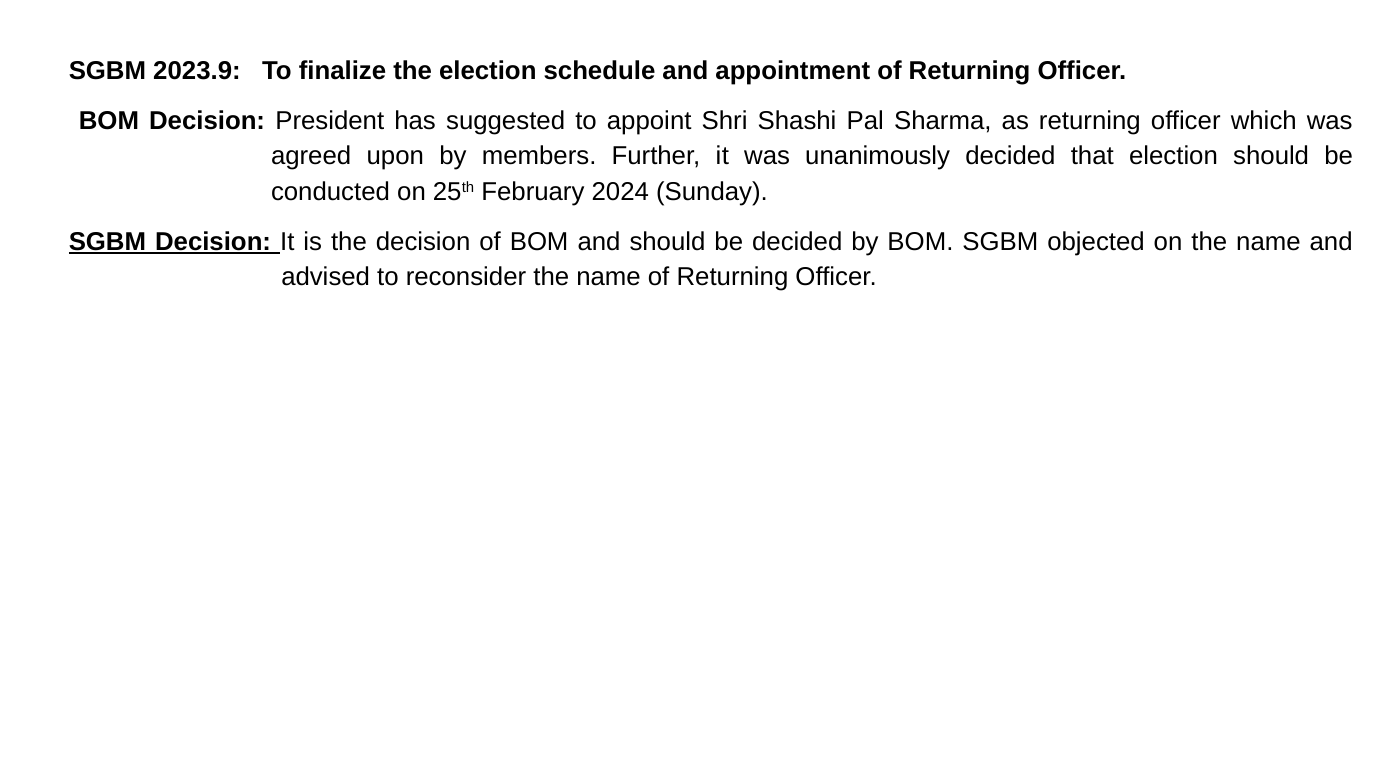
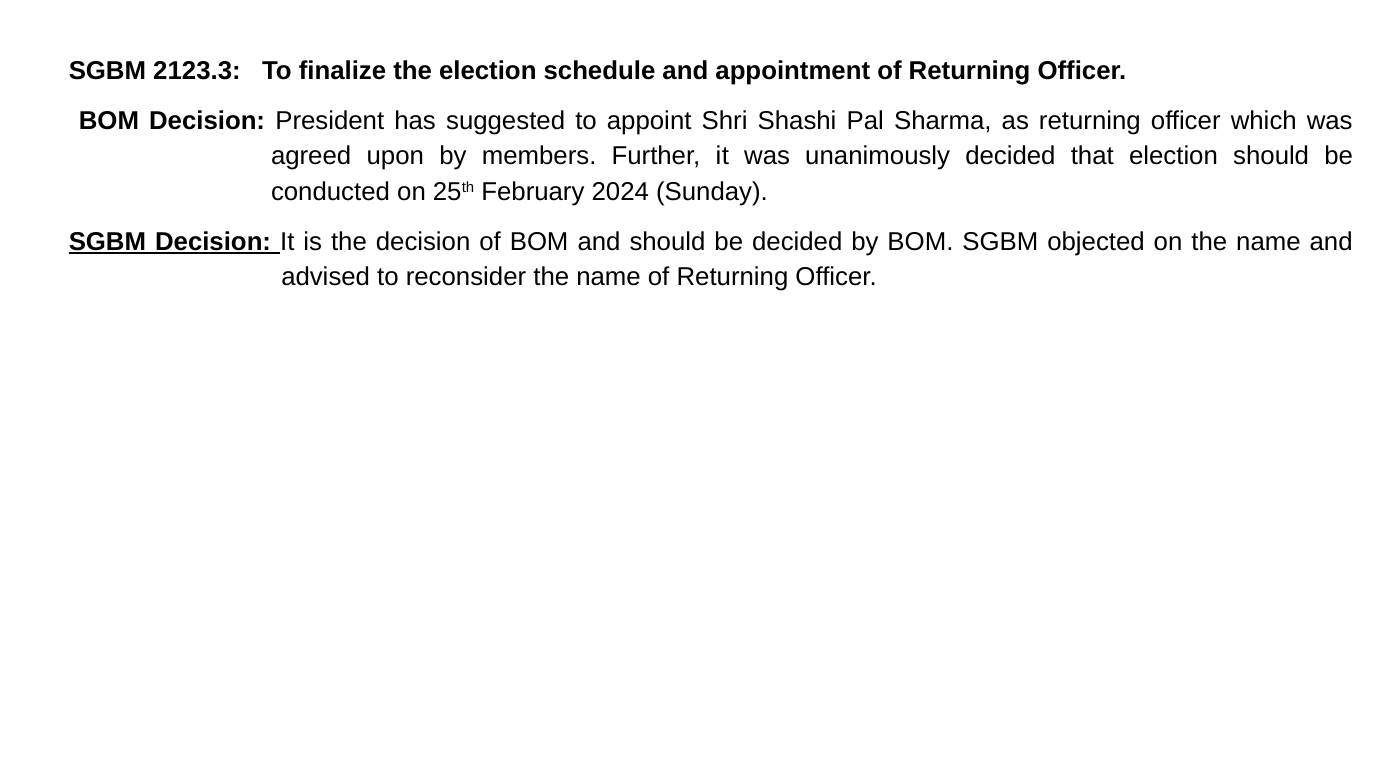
2023.9: 2023.9 -> 2123.3 (197, 71)
